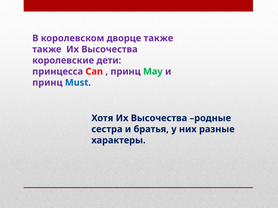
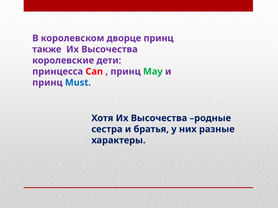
дворце также: также -> принц (158, 38)
